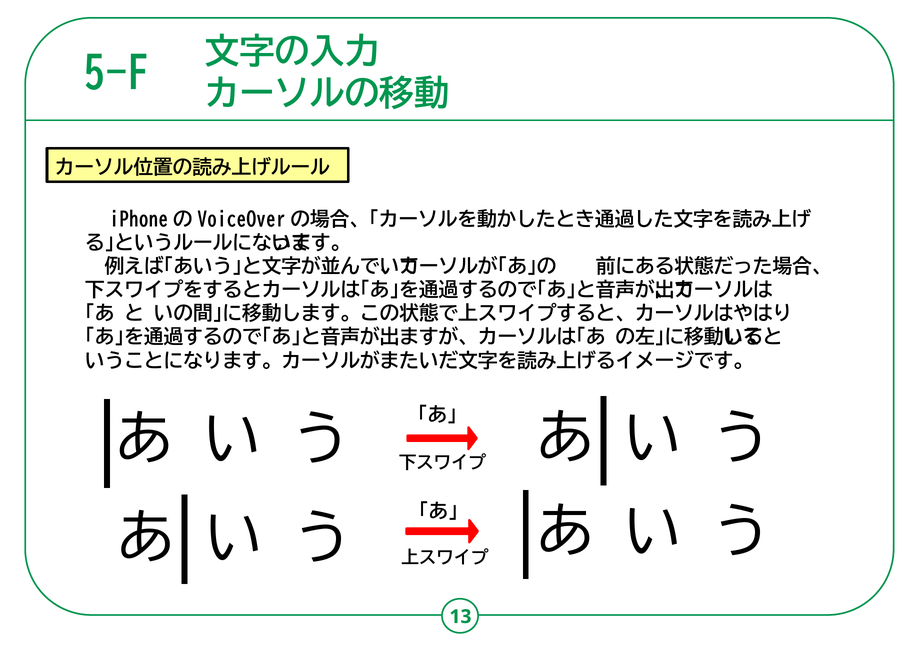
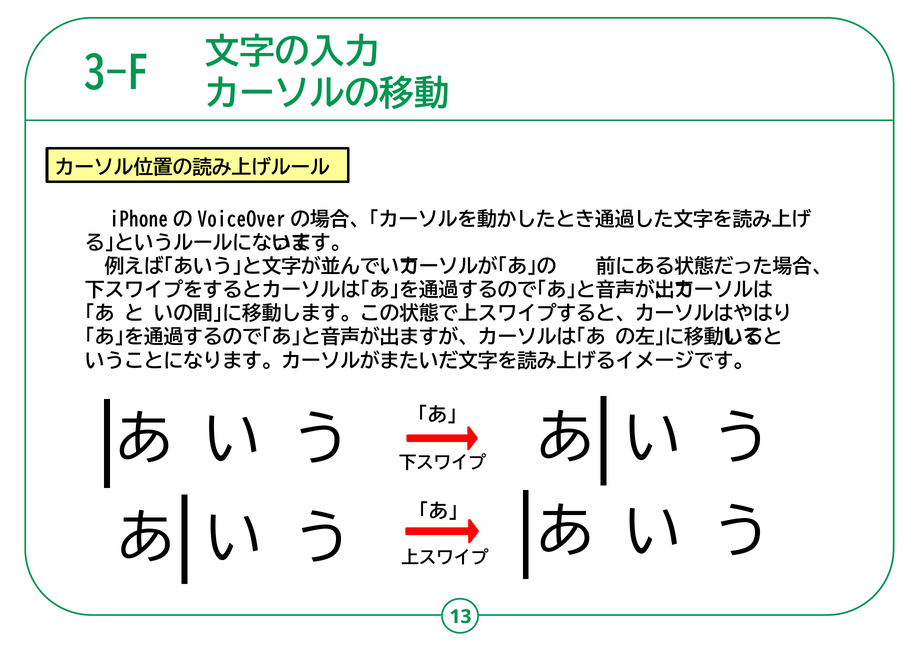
5-F: 5-F -> 3-F (117, 74)
